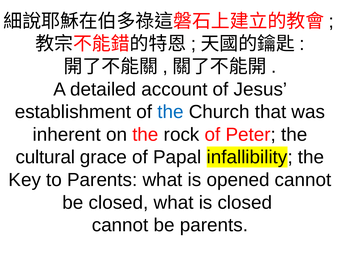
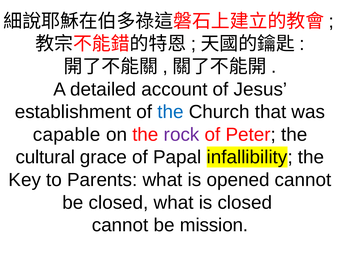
inherent: inherent -> capable (67, 135)
rock colour: black -> purple (182, 135)
be parents: parents -> mission (214, 225)
